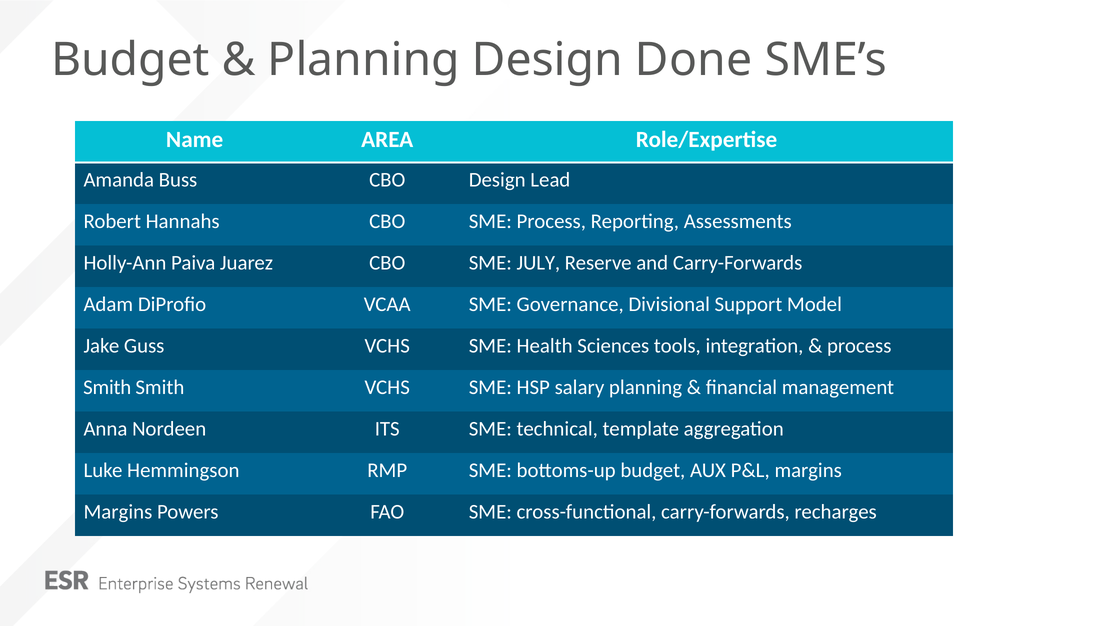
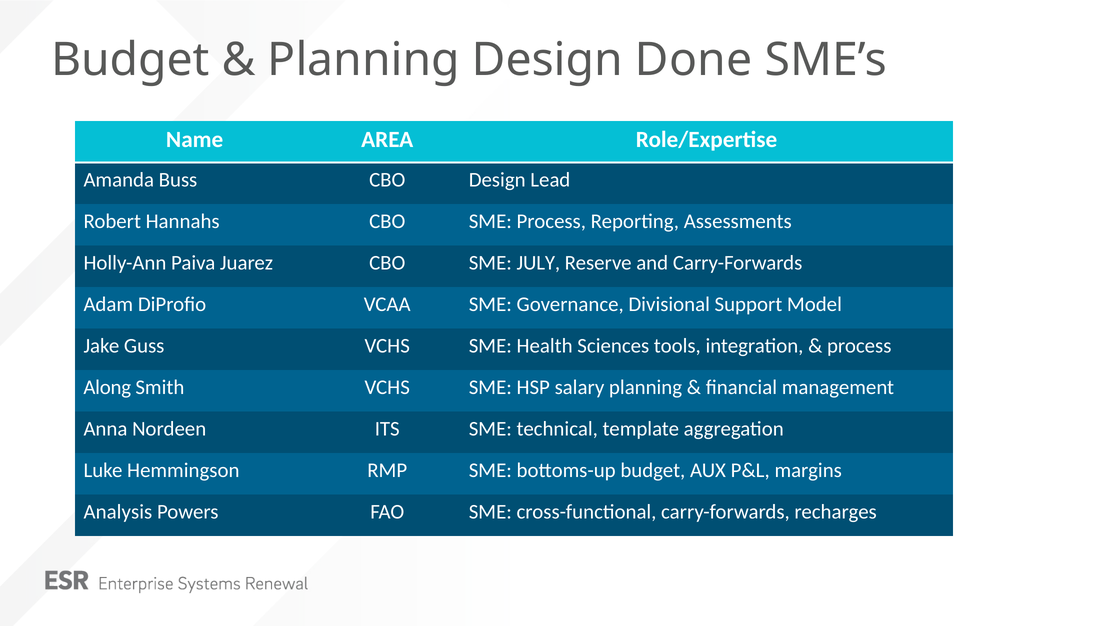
Smith: Smith -> Along (107, 387)
Margins: Margins -> Analysis (118, 512)
